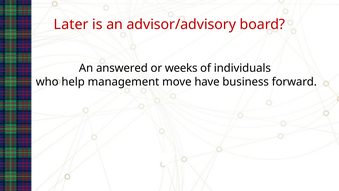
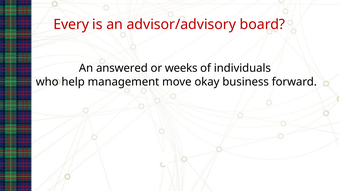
Later: Later -> Every (71, 24)
have: have -> okay (207, 82)
